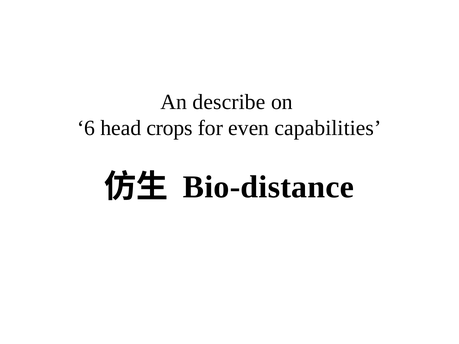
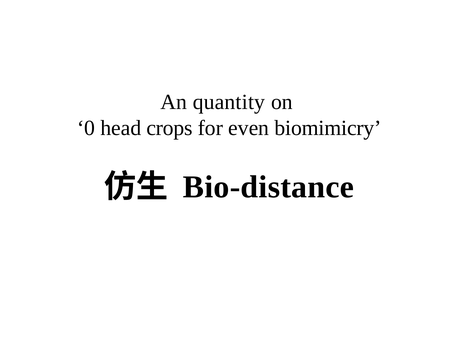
describe: describe -> quantity (229, 102)
6: 6 -> 0 (86, 128)
capabilities: capabilities -> biomimicry (328, 128)
